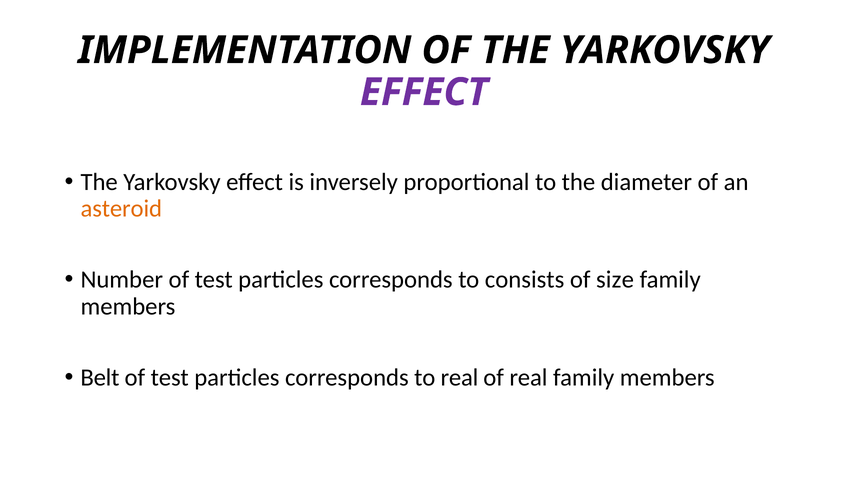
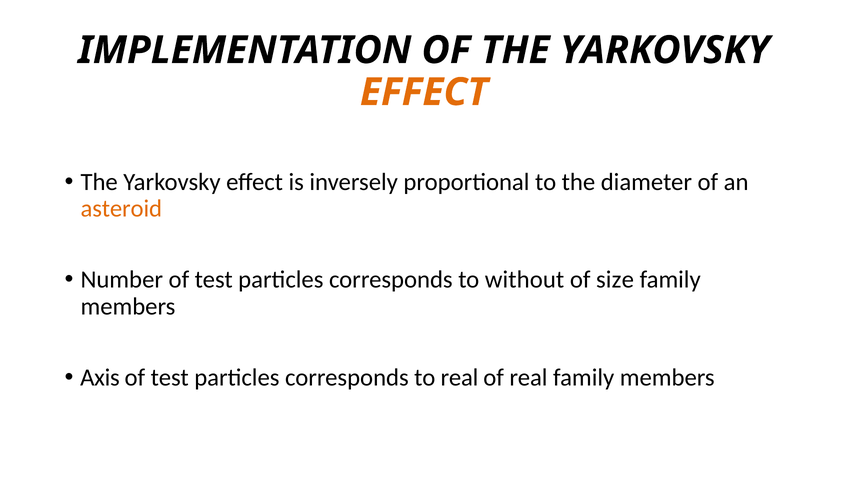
EFFECT colour: purple -> orange (424, 92)
consists: consists -> without (525, 280)
Belt: Belt -> Axis (100, 378)
